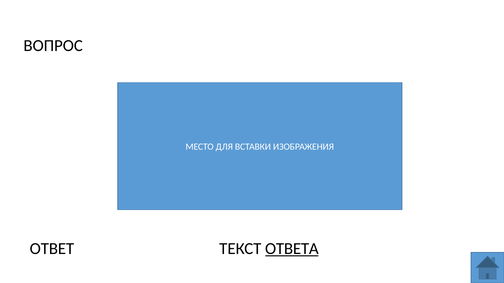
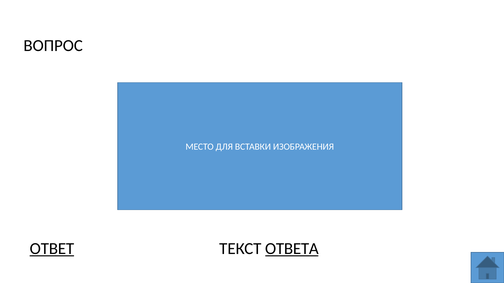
ОТВЕТ underline: none -> present (52, 249)
